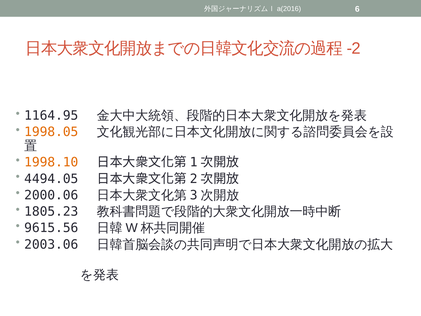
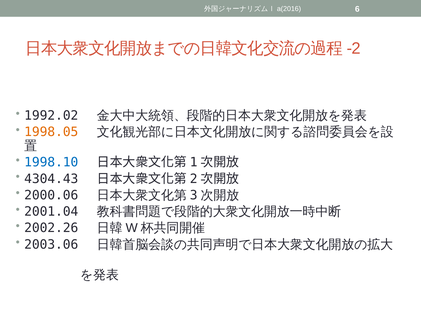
1164.95: 1164.95 -> 1992.02 (51, 116)
1998.10 colour: orange -> blue (51, 162)
4494.05: 4494.05 -> 4304.43 (51, 179)
1805.23: 1805.23 -> 2001.04 (51, 211)
9615.56: 9615.56 -> 2002.26 (51, 228)
